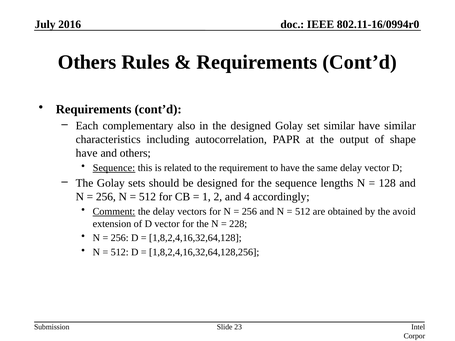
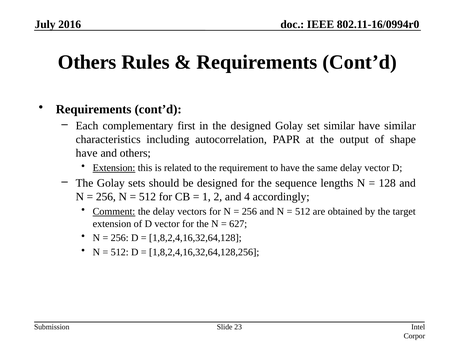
also: also -> first (186, 126)
Sequence: Sequence -> Extension (114, 168)
avoid: avoid -> target (404, 212)
228: 228 -> 627 (238, 224)
